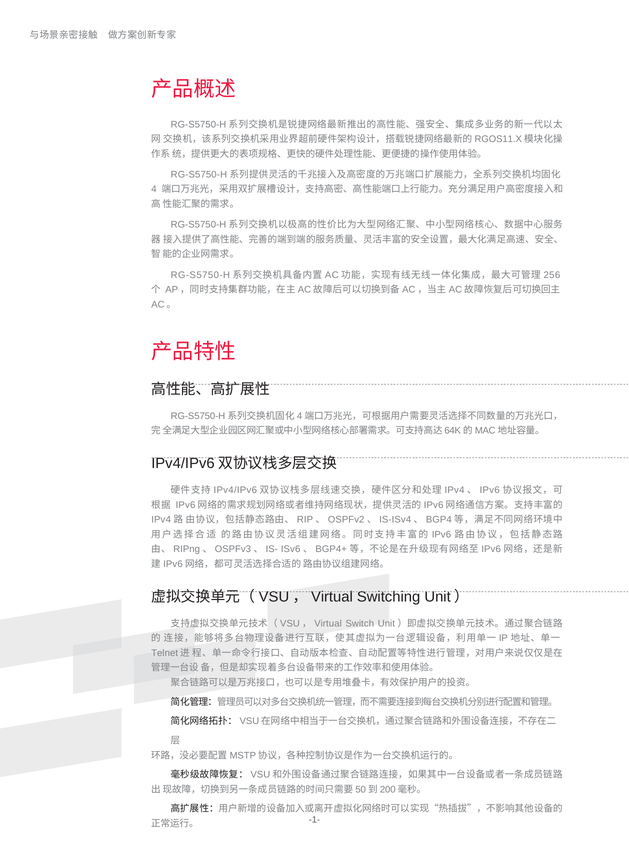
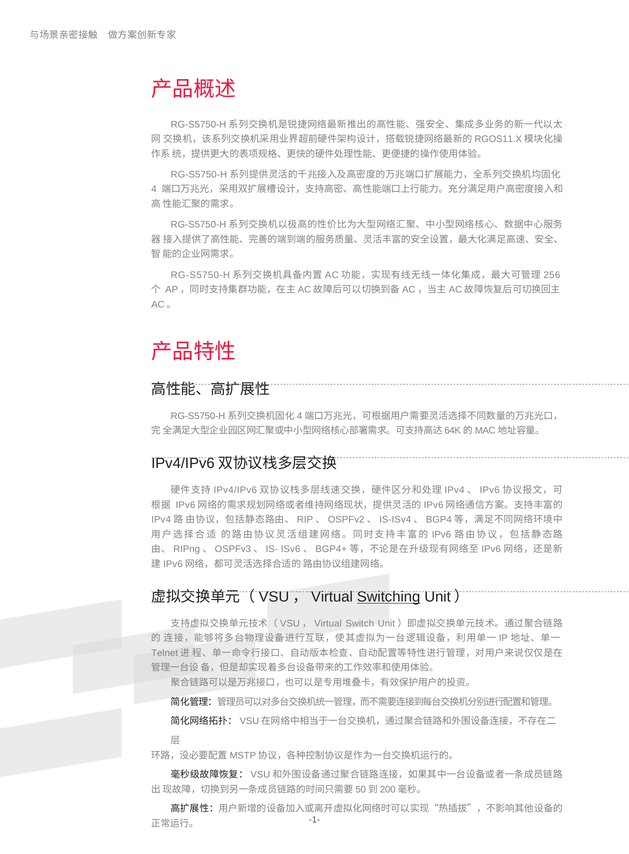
Switching underline: none -> present (389, 597)
